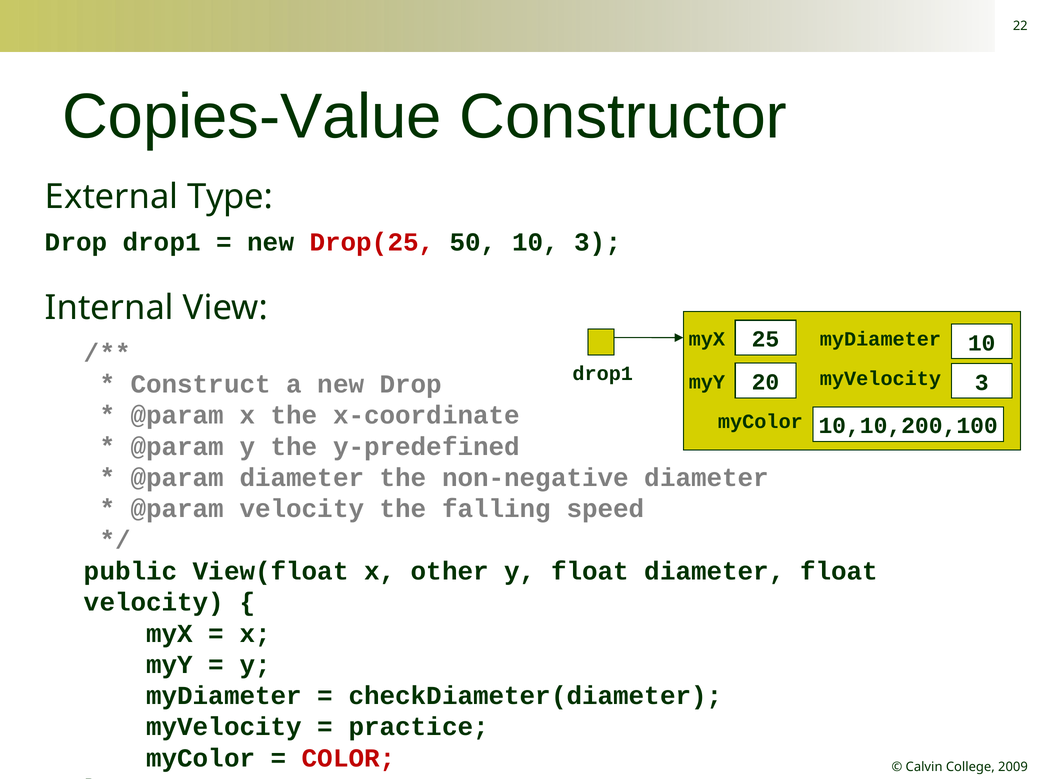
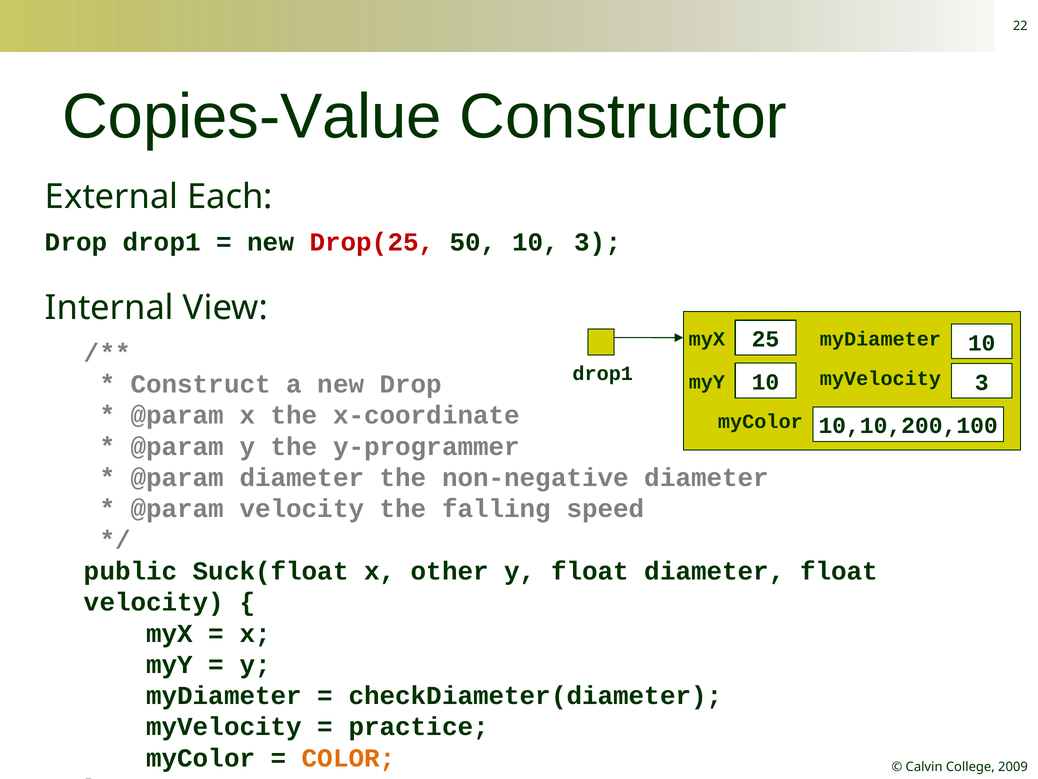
Type: Type -> Each (230, 197)
drop1 20: 20 -> 10 (766, 382)
y-predefined: y-predefined -> y-programmer (426, 446)
View(float: View(float -> Suck(float (271, 571)
COLOR colour: red -> orange (349, 758)
